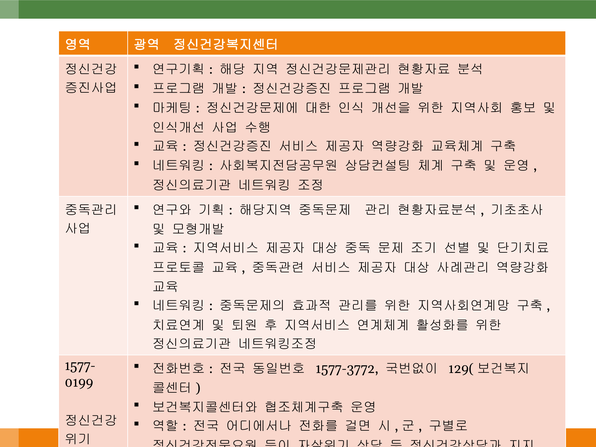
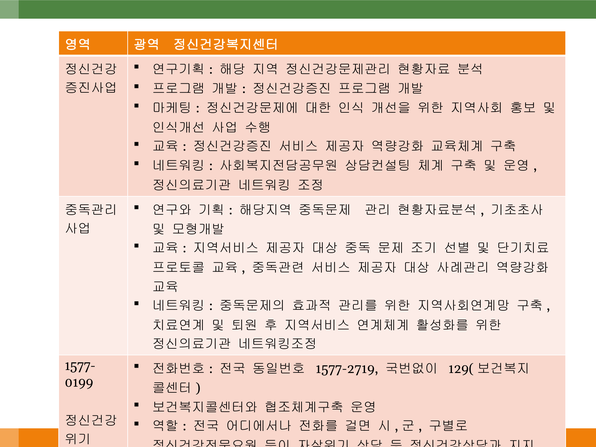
1577-3772: 1577-3772 -> 1577-2719 (347, 369)
